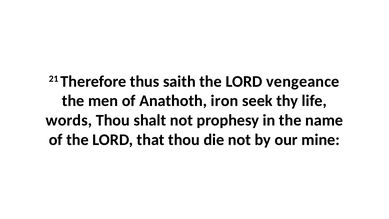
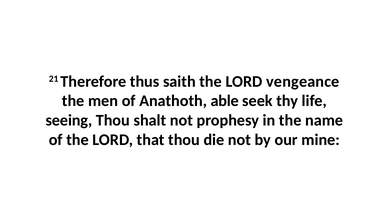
iron: iron -> able (225, 101)
words: words -> seeing (69, 120)
